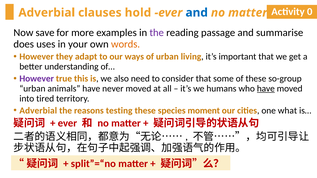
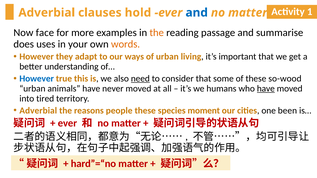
0: 0 -> 1 (310, 12)
save: save -> face (45, 33)
the colour: purple -> orange (157, 33)
However colour: purple -> blue (37, 79)
need underline: none -> present (140, 79)
so-group: so-group -> so-wood (285, 79)
testing: testing -> people (119, 111)
what: what -> been (287, 111)
split”=“no: split”=“no -> hard”=“no (93, 164)
